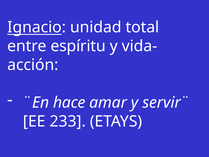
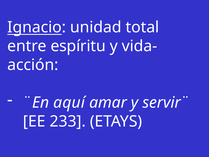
hace: hace -> aquí (69, 102)
